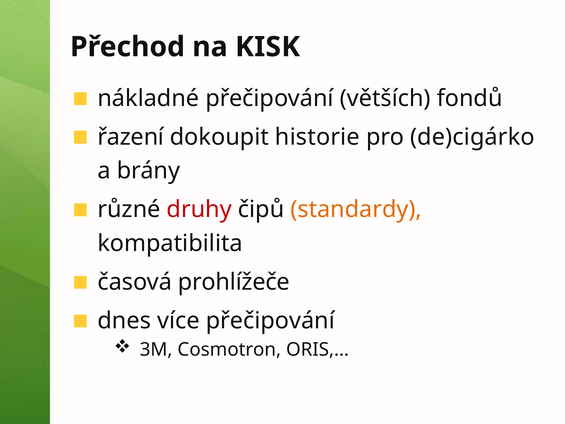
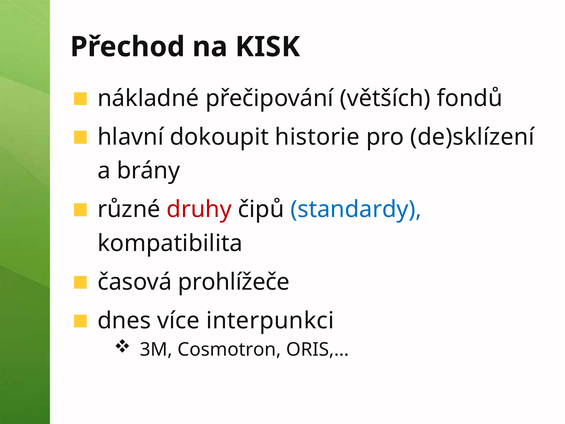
řazení: řazení -> hlavní (131, 137)
de)cigárko: de)cigárko -> de)sklízení (472, 137)
standardy colour: orange -> blue (356, 209)
více přečipování: přečipování -> interpunkci (270, 320)
